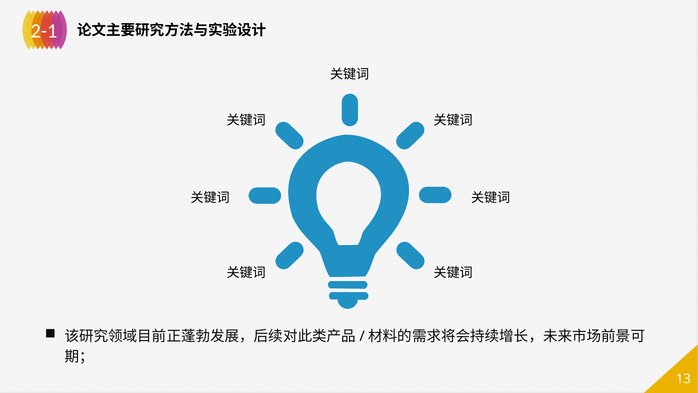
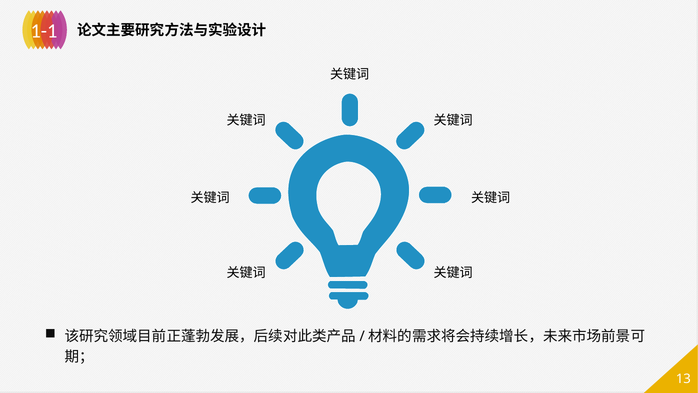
2-1: 2-1 -> 1-1 (44, 31)
